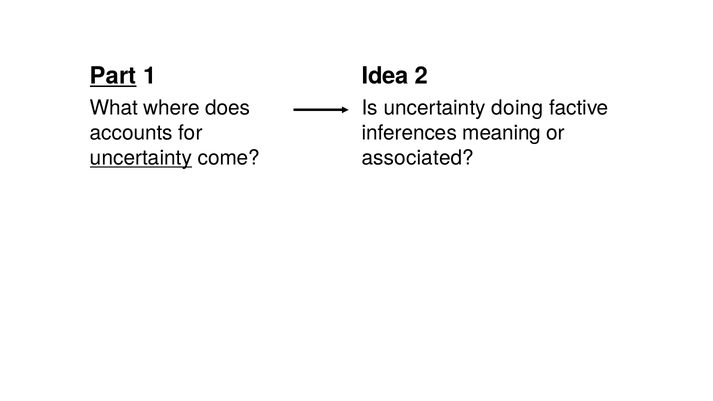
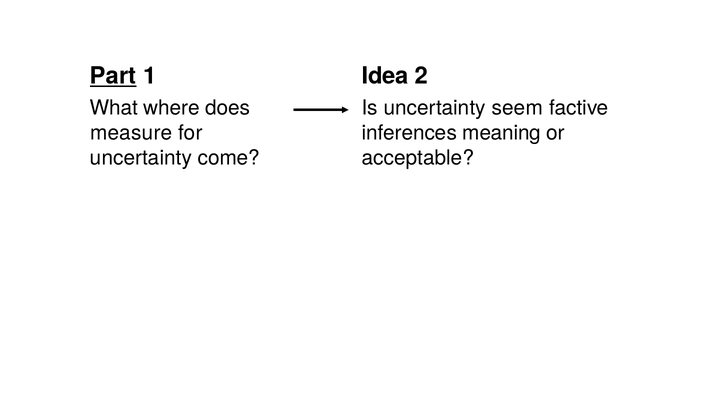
doing: doing -> seem (517, 108)
accounts: accounts -> measure (131, 133)
associated: associated -> acceptable (418, 158)
uncertainty underline: present -> none (141, 158)
